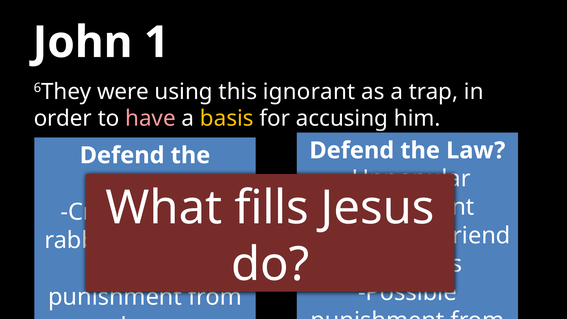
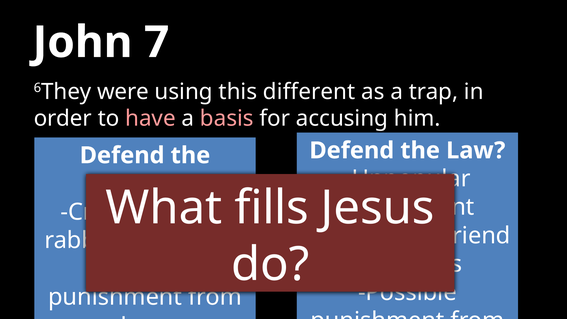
1: 1 -> 7 (157, 42)
ignorant: ignorant -> different (309, 92)
basis colour: yellow -> pink (227, 119)
